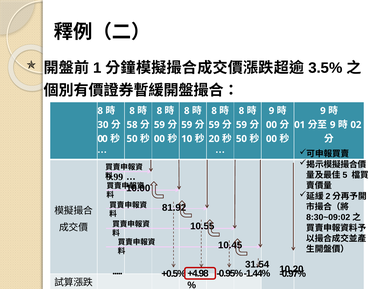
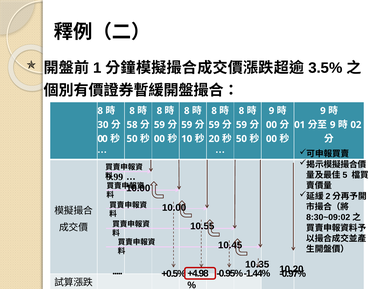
81.92: 81.92 -> 10.00 (174, 208)
31.54: 31.54 -> 10.35 (257, 265)
